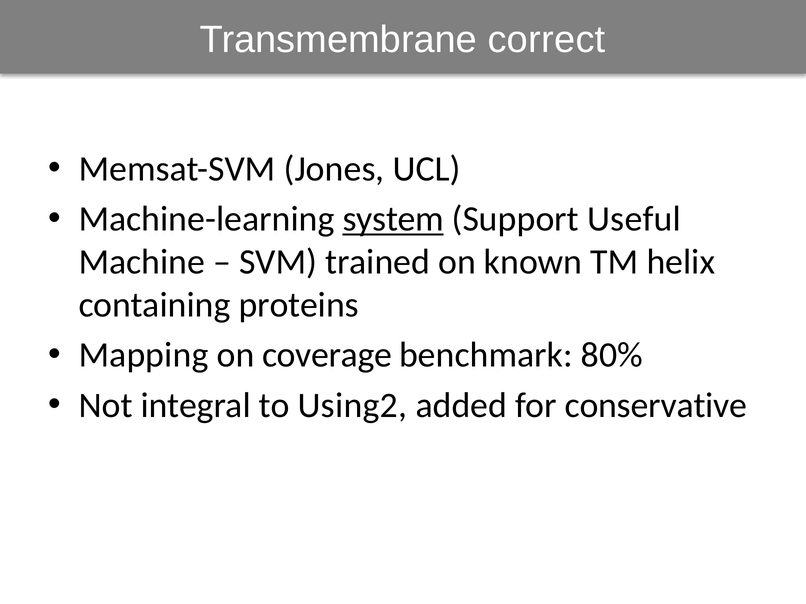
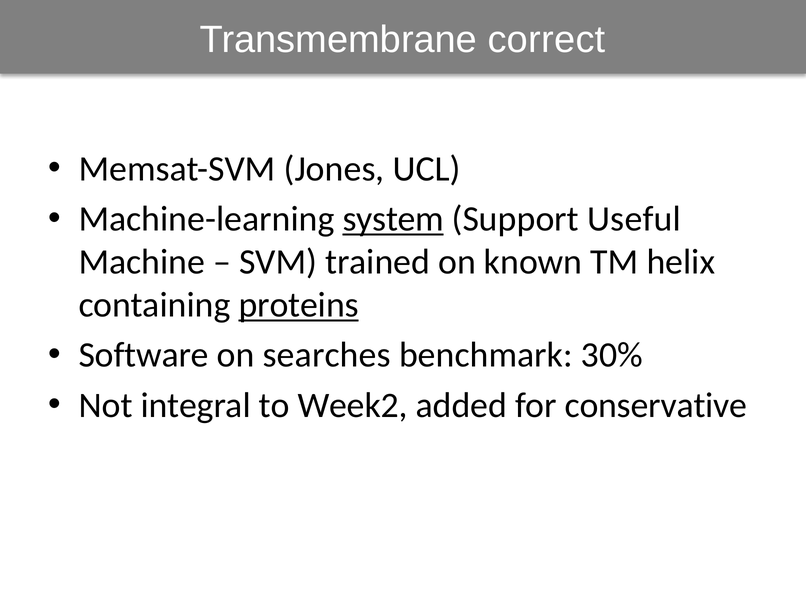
proteins underline: none -> present (299, 305)
Mapping: Mapping -> Software (144, 355)
coverage: coverage -> searches (327, 355)
80%: 80% -> 30% (612, 355)
Using2: Using2 -> Week2 (353, 406)
